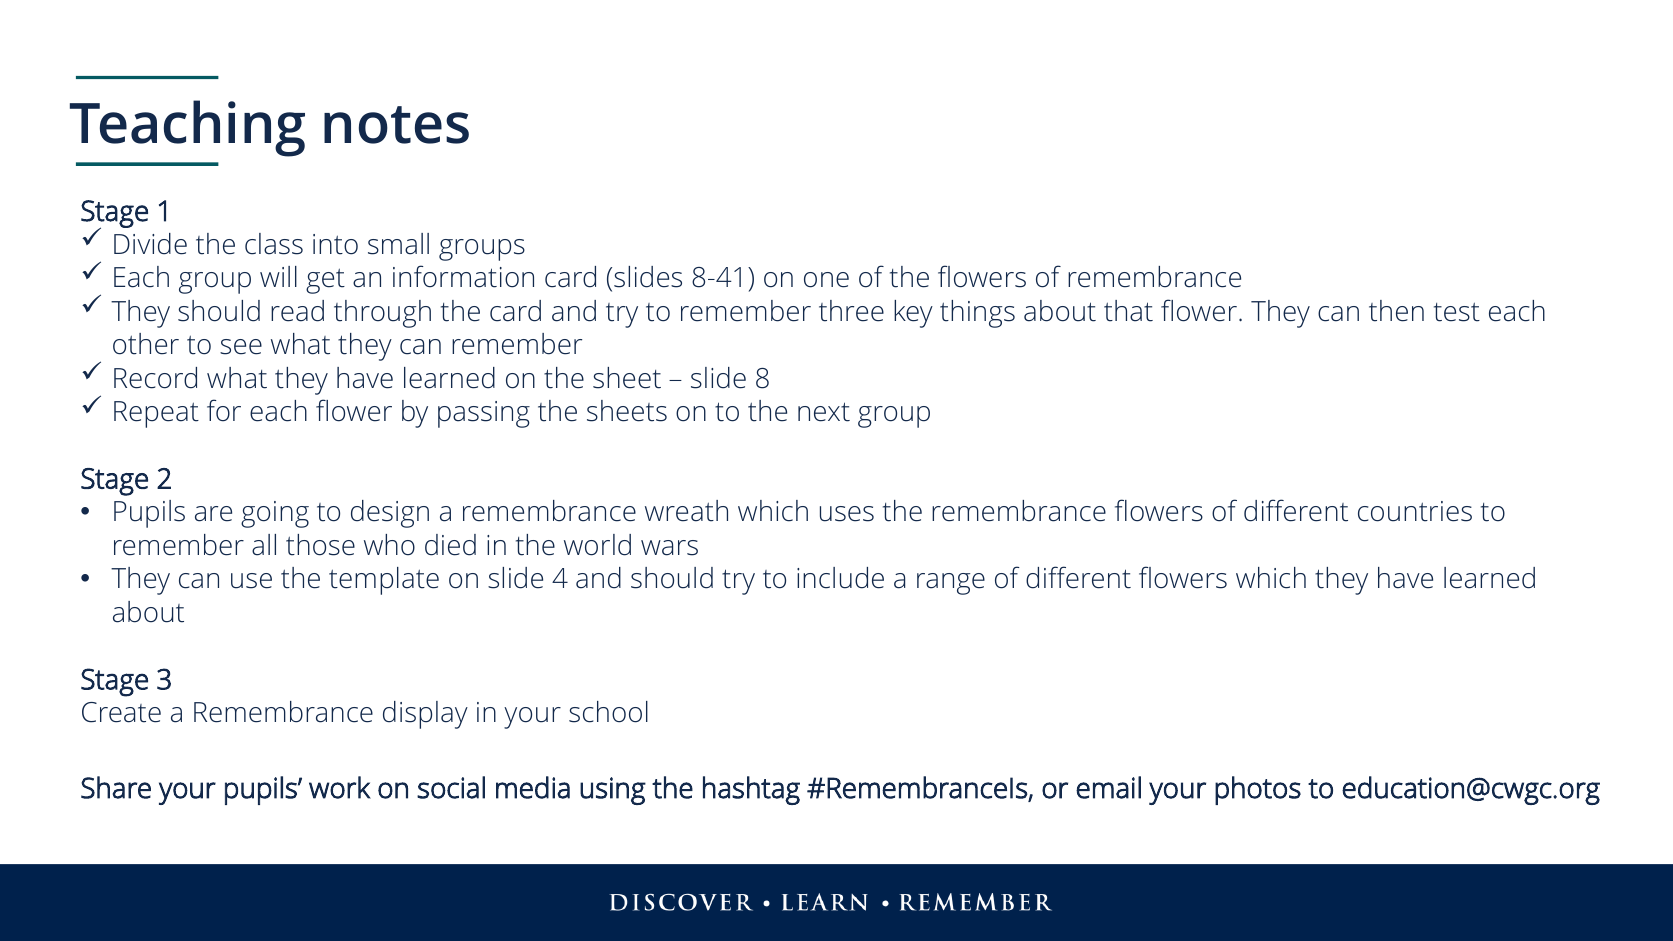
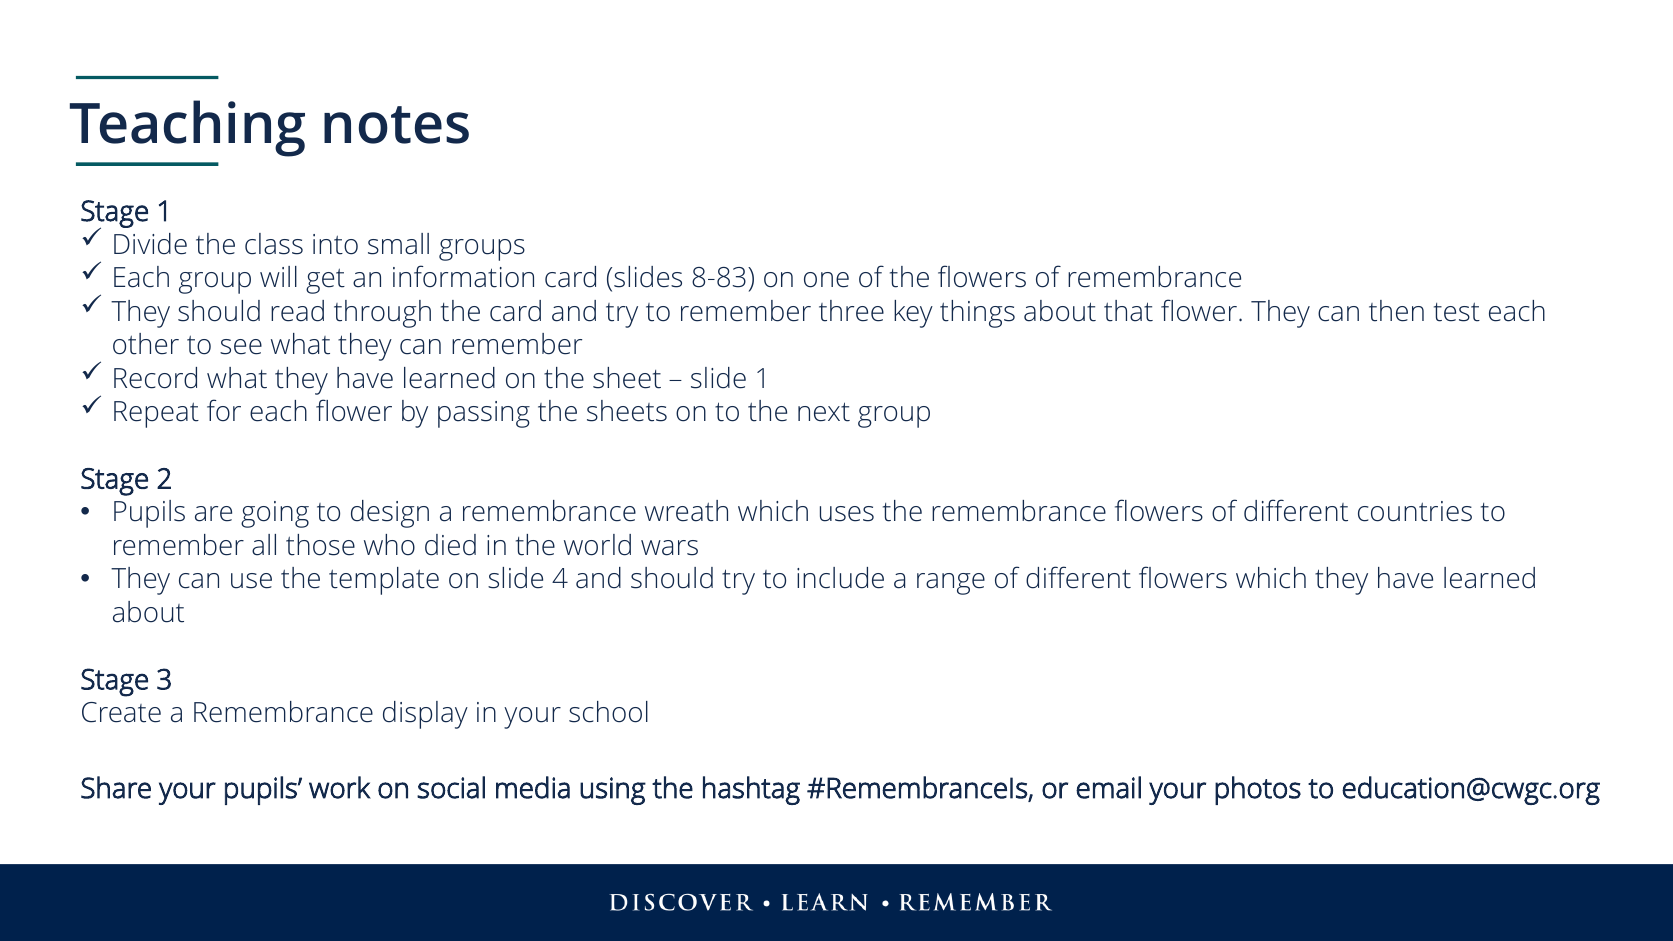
8-41: 8-41 -> 8-83 (723, 279)
slide 8: 8 -> 1 (763, 379)
